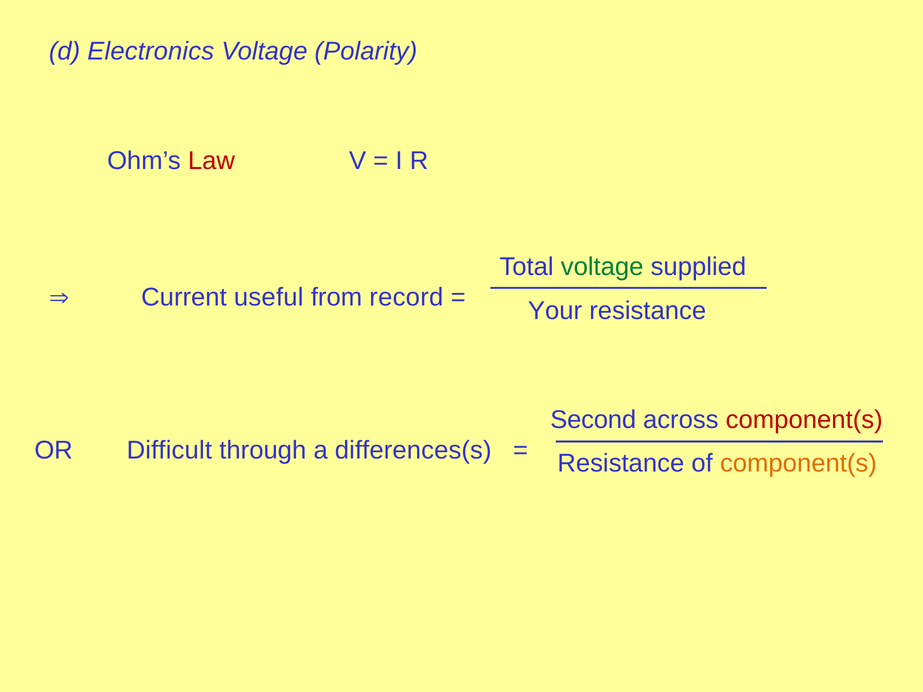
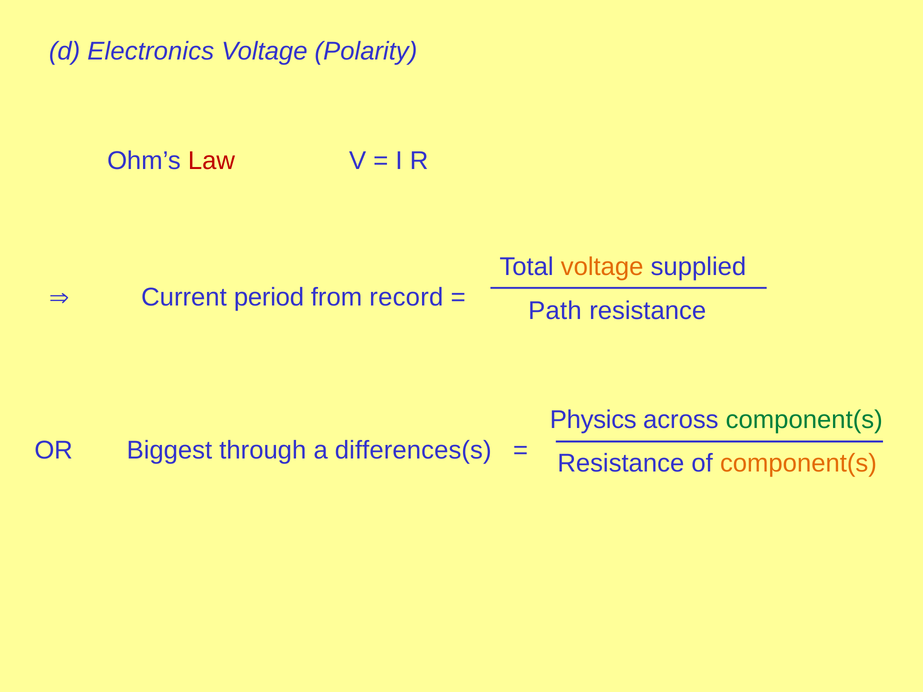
voltage colour: green -> orange (602, 267)
useful: useful -> period (269, 298)
Your: Your -> Path (555, 311)
Second: Second -> Physics (593, 420)
component(s colour: red -> green (804, 420)
Difficult: Difficult -> Biggest (169, 450)
